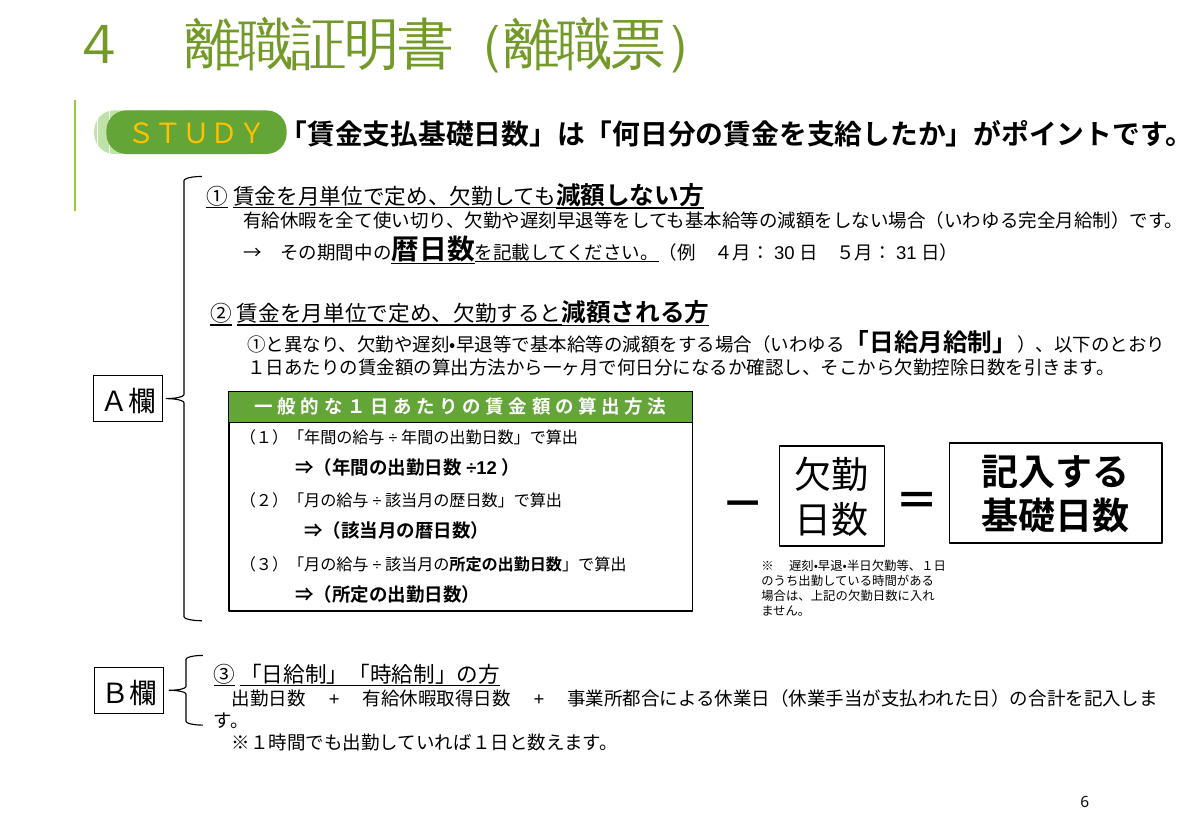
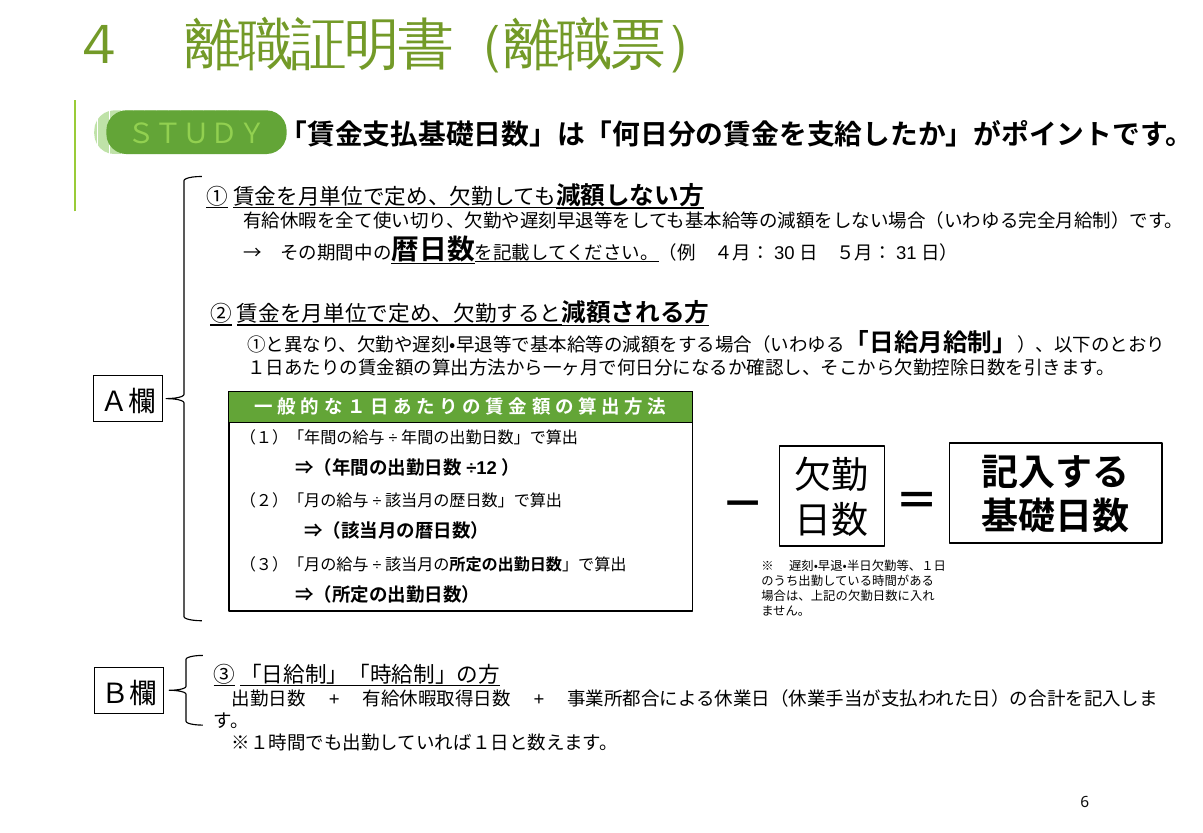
ＳＴＵＤＹ colour: yellow -> light green (196, 134)
